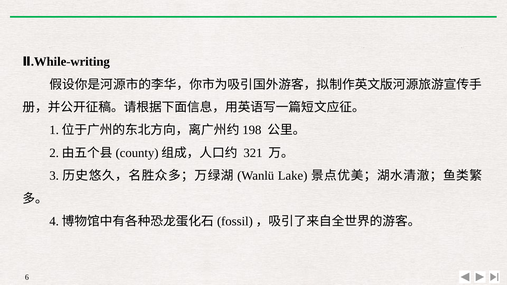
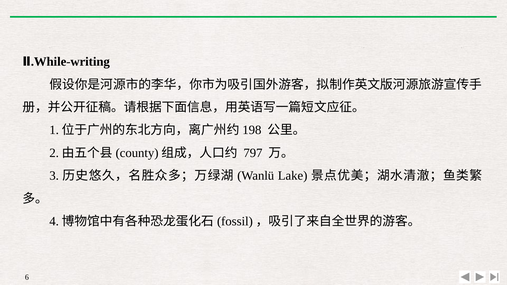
321: 321 -> 797 (253, 153)
